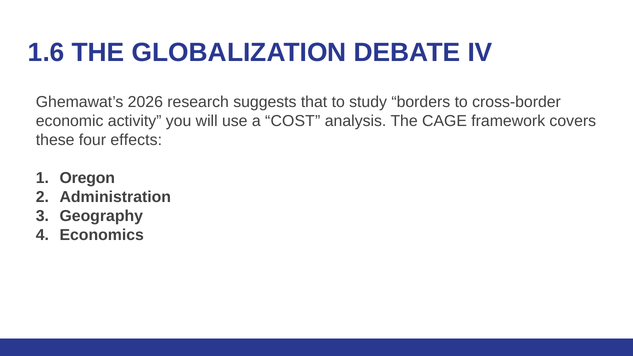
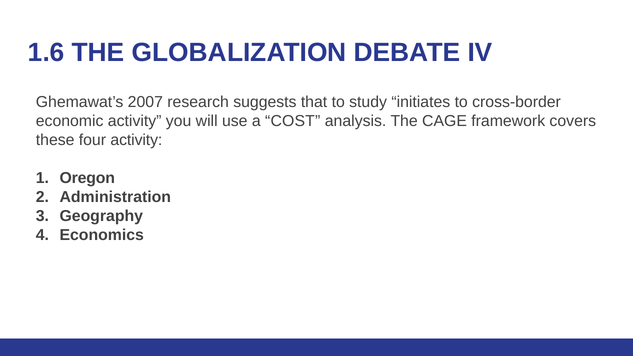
2026: 2026 -> 2007 (145, 102)
borders: borders -> initiates (421, 102)
four effects: effects -> activity (136, 140)
